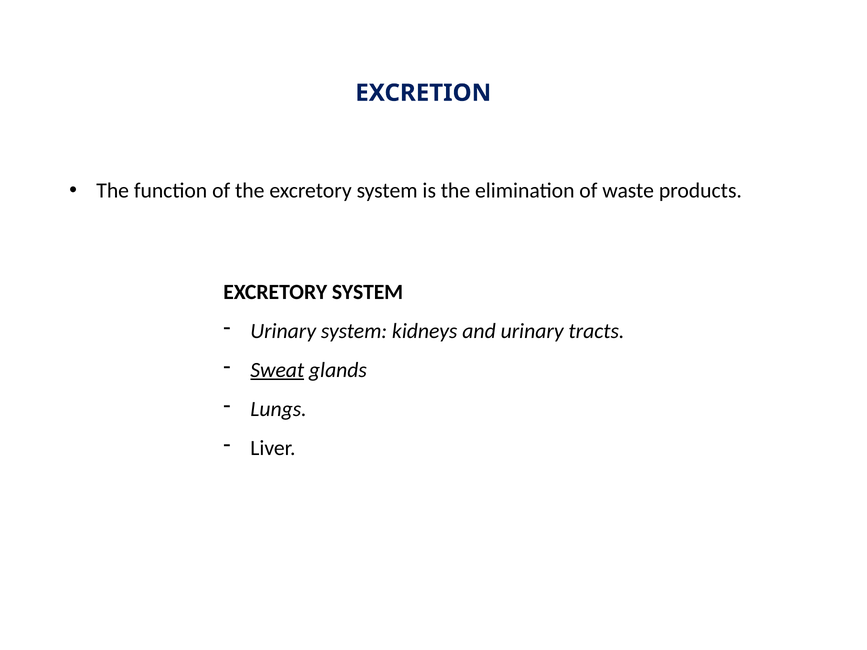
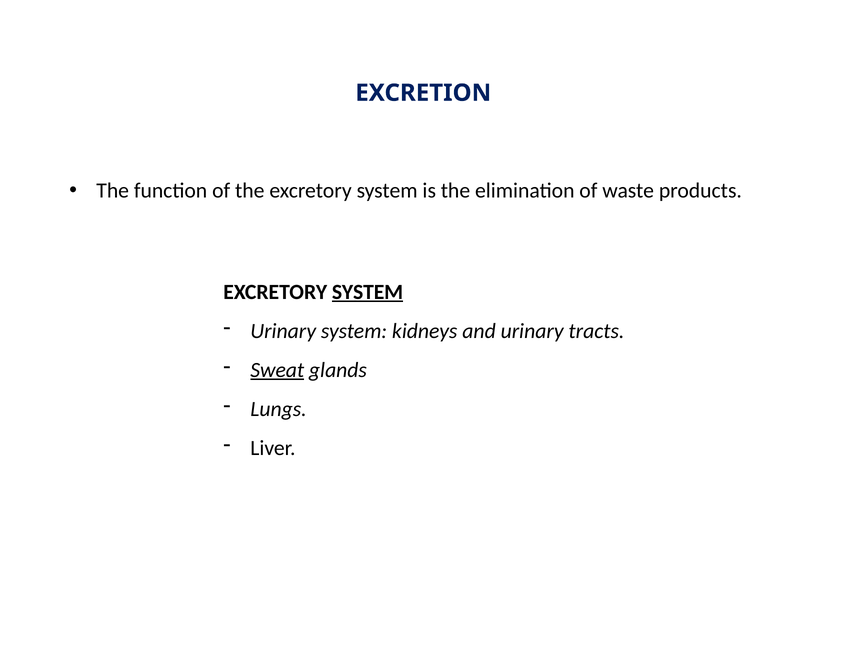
SYSTEM underline: none -> present (368, 292)
